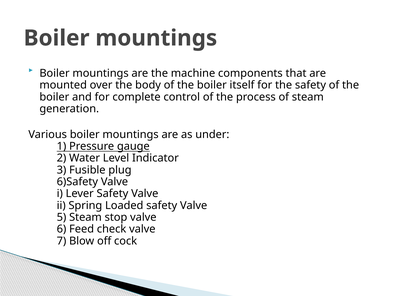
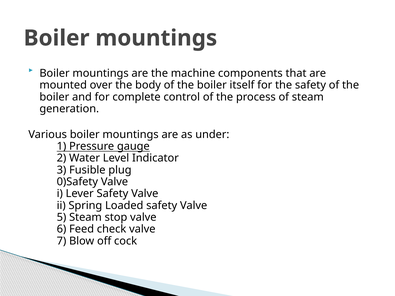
6)Safety: 6)Safety -> 0)Safety (77, 182)
